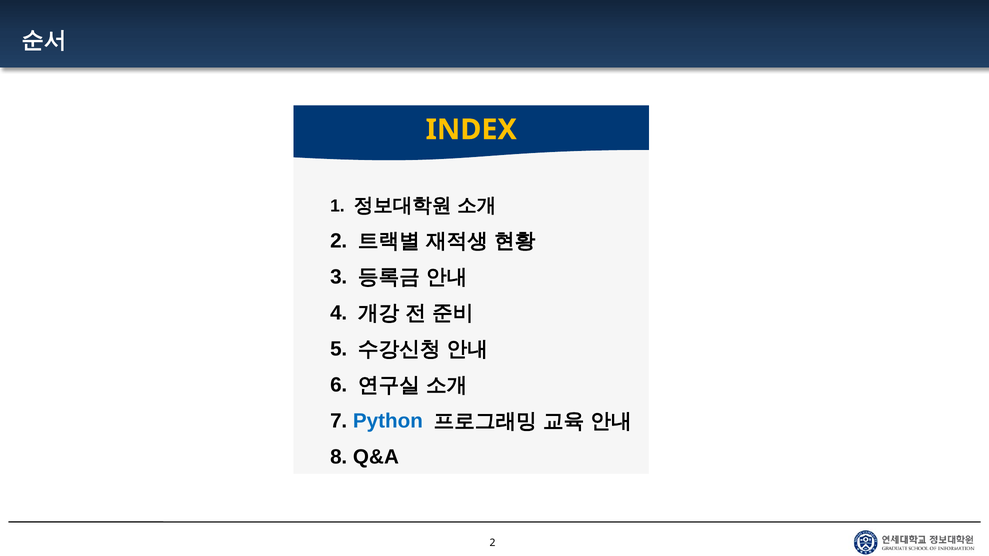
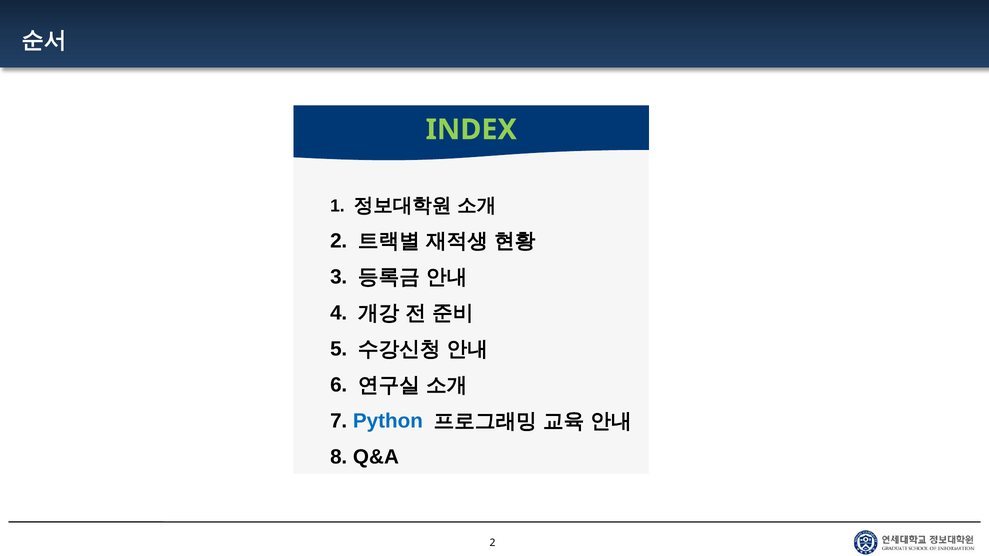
INDEX colour: yellow -> light green (471, 130)
